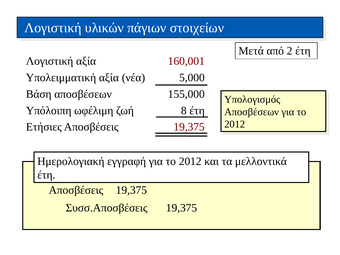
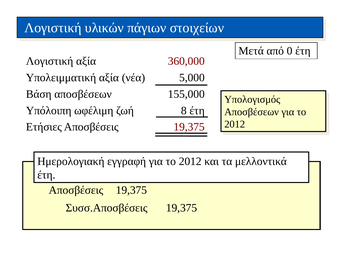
2: 2 -> 0 (290, 51)
160,001: 160,001 -> 360,000 (186, 61)
